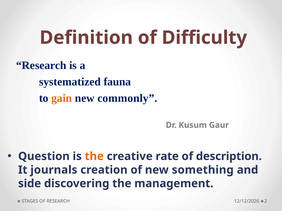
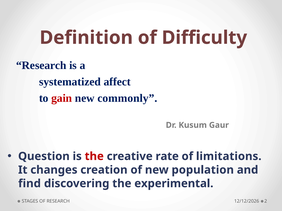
fauna: fauna -> affect (117, 82)
gain colour: orange -> red (62, 98)
the colour: orange -> red (94, 157)
description: description -> limitations (229, 157)
journals: journals -> changes (54, 170)
something: something -> population (203, 170)
side: side -> find (30, 184)
management: management -> experimental (174, 184)
